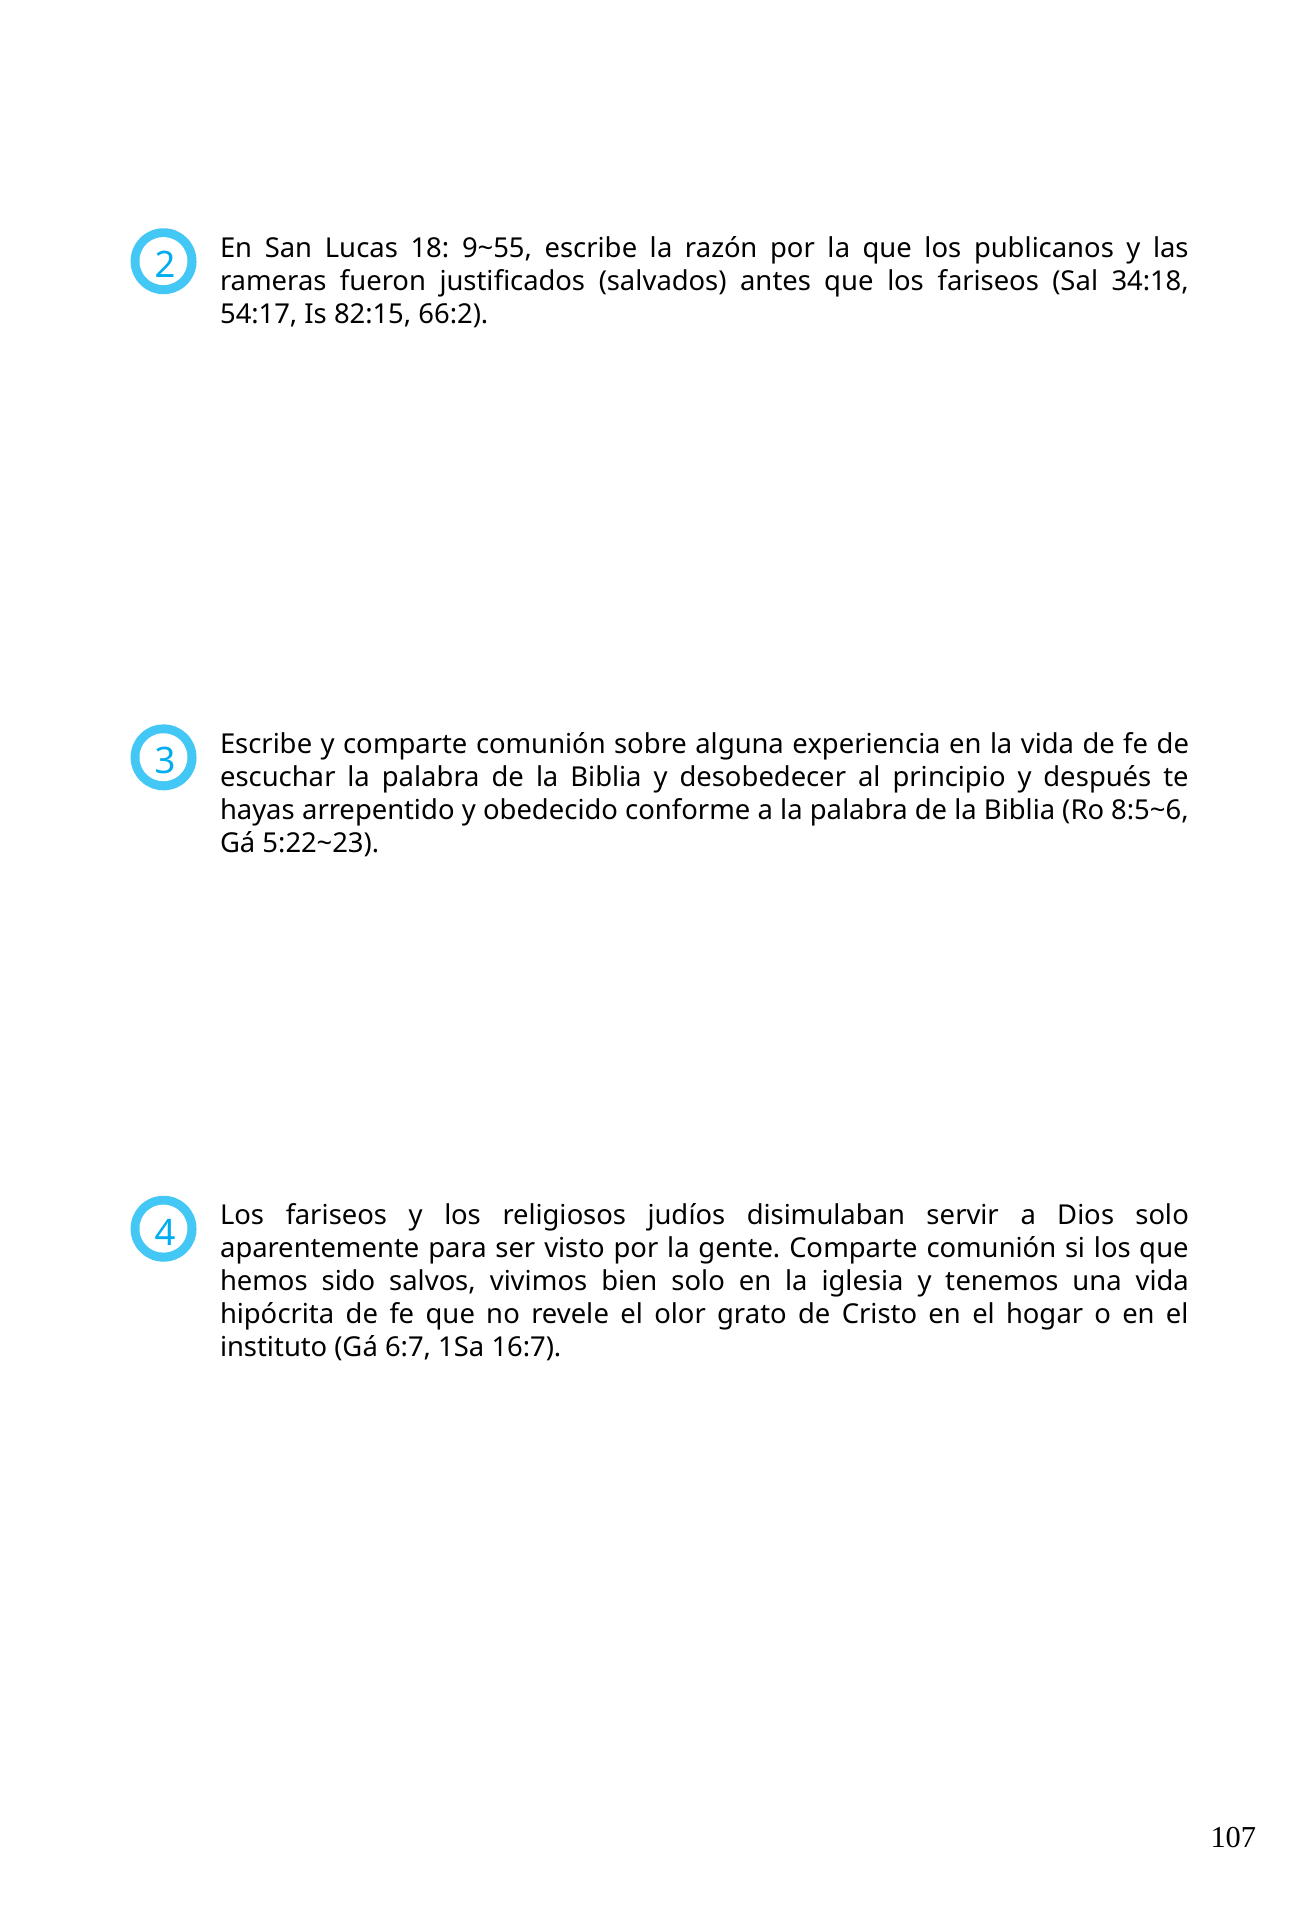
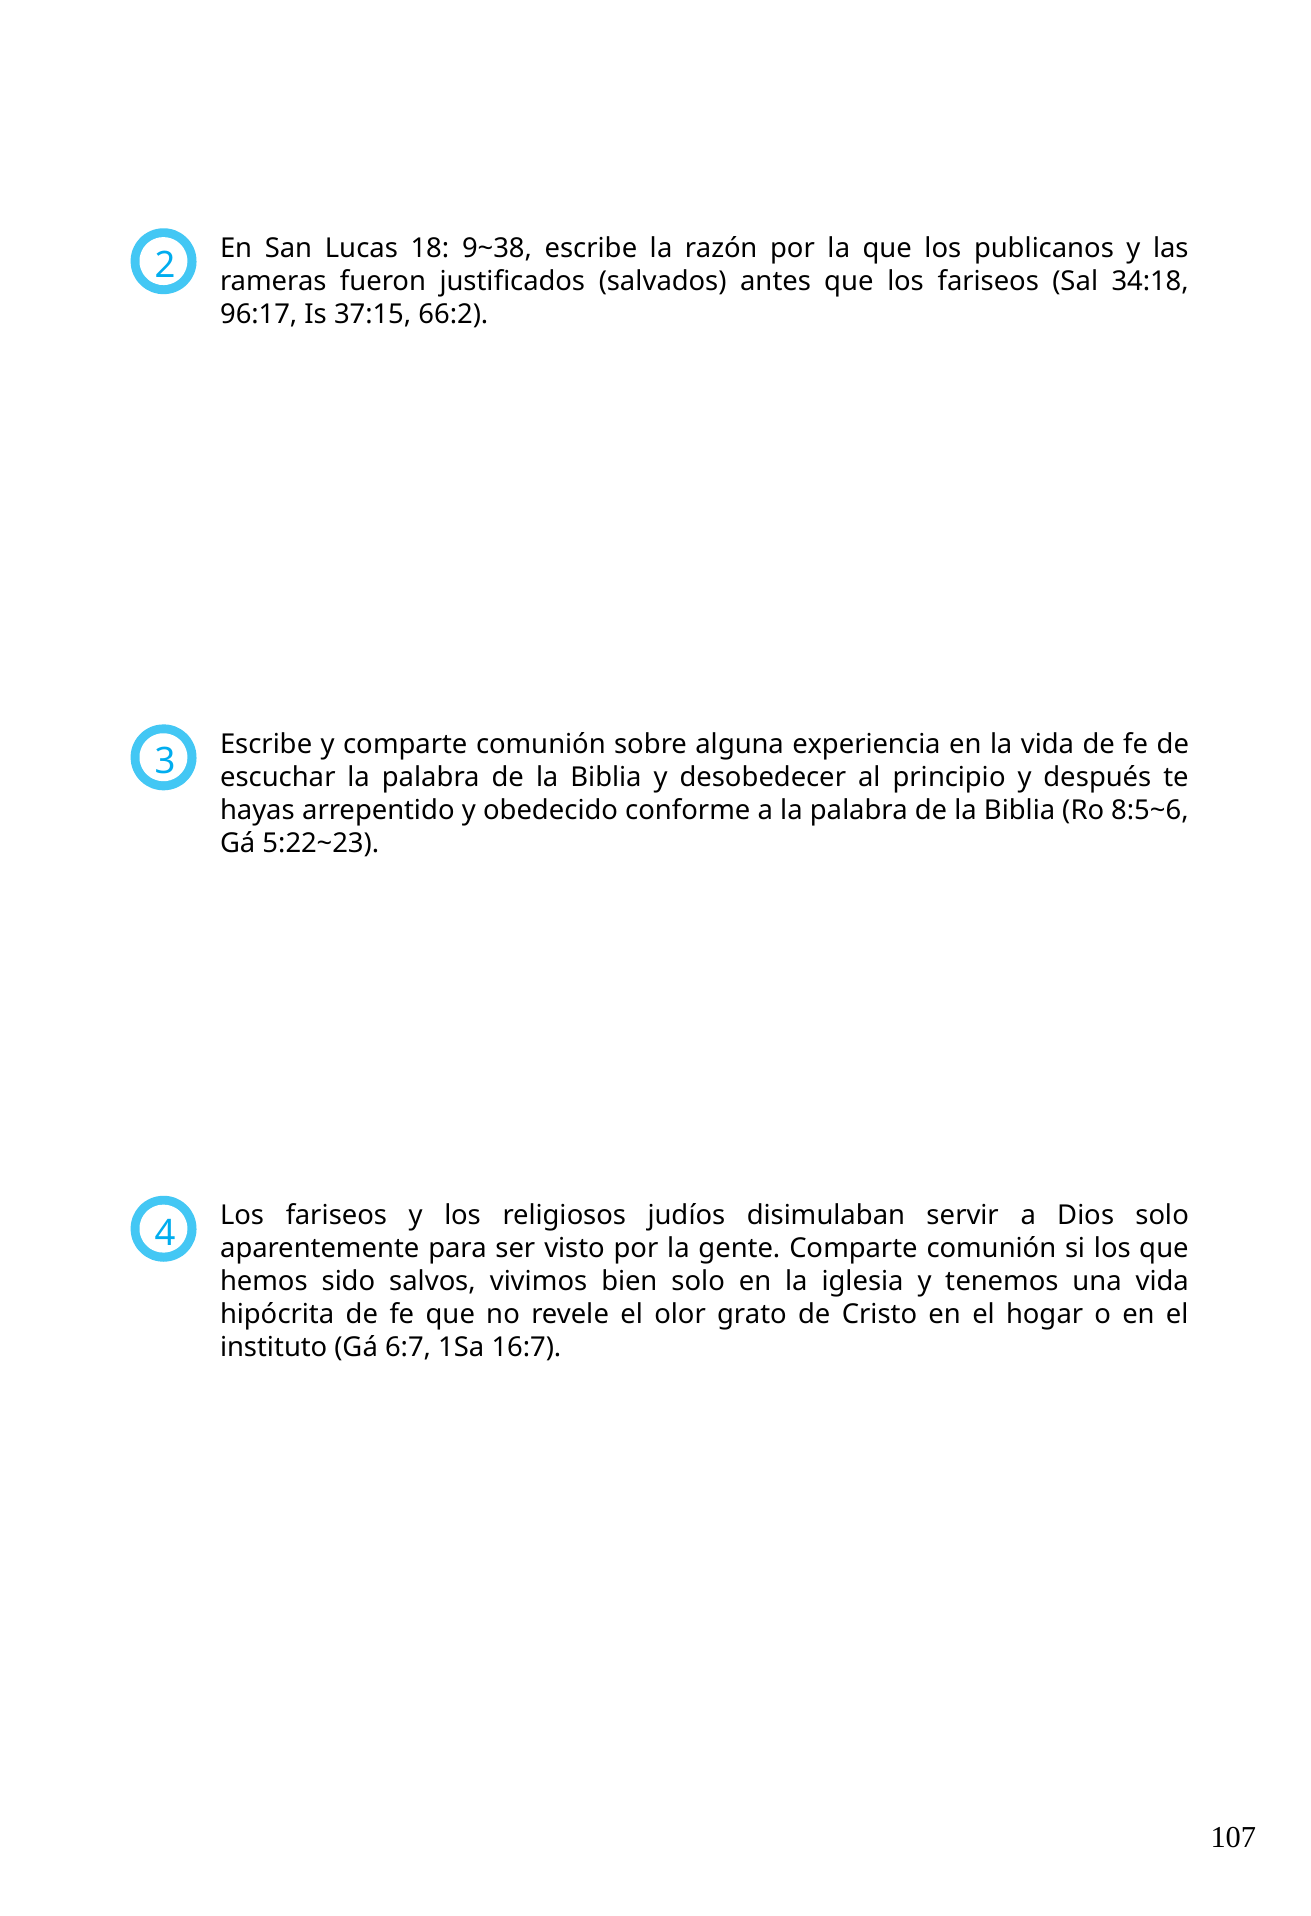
9~55: 9~55 -> 9~38 (497, 248)
54:17: 54:17 -> 96:17 (259, 314)
82:15: 82:15 -> 37:15 (373, 314)
